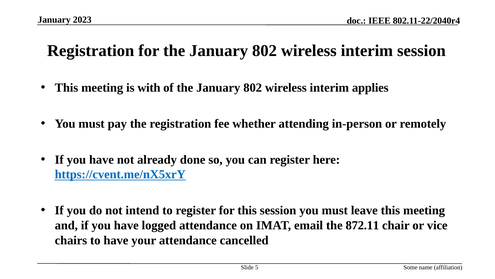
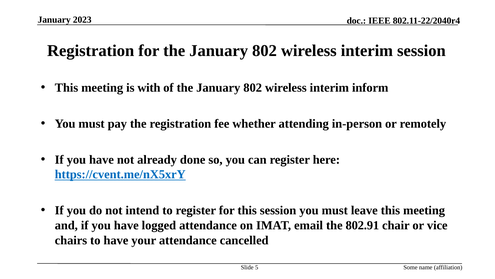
applies: applies -> inform (370, 88)
872.11: 872.11 -> 802.91 (362, 225)
